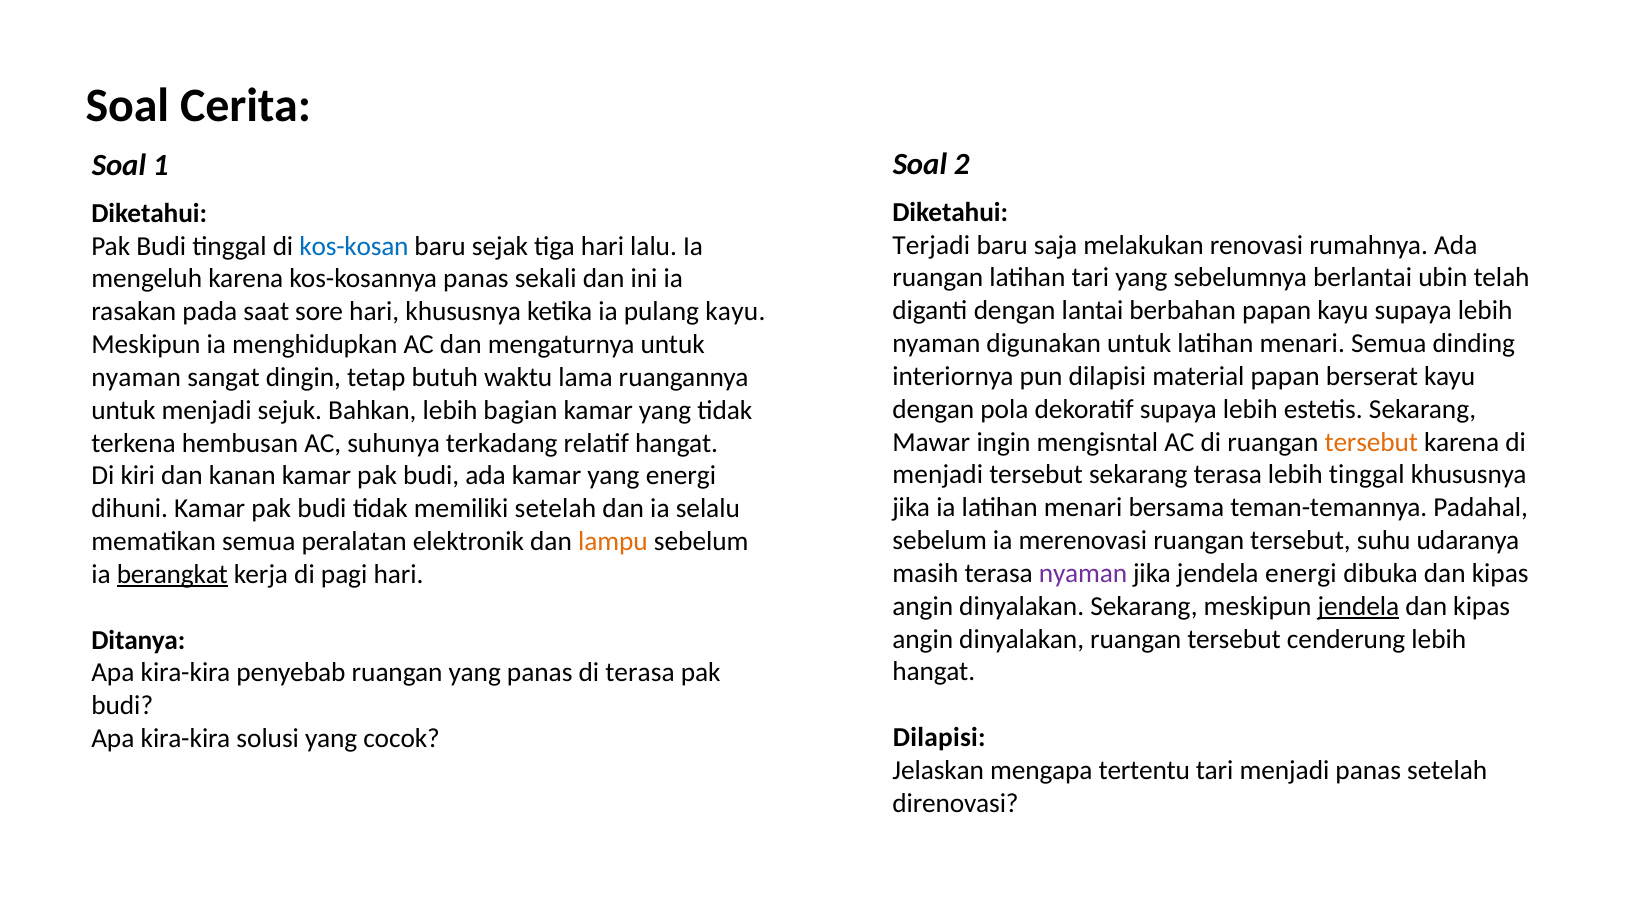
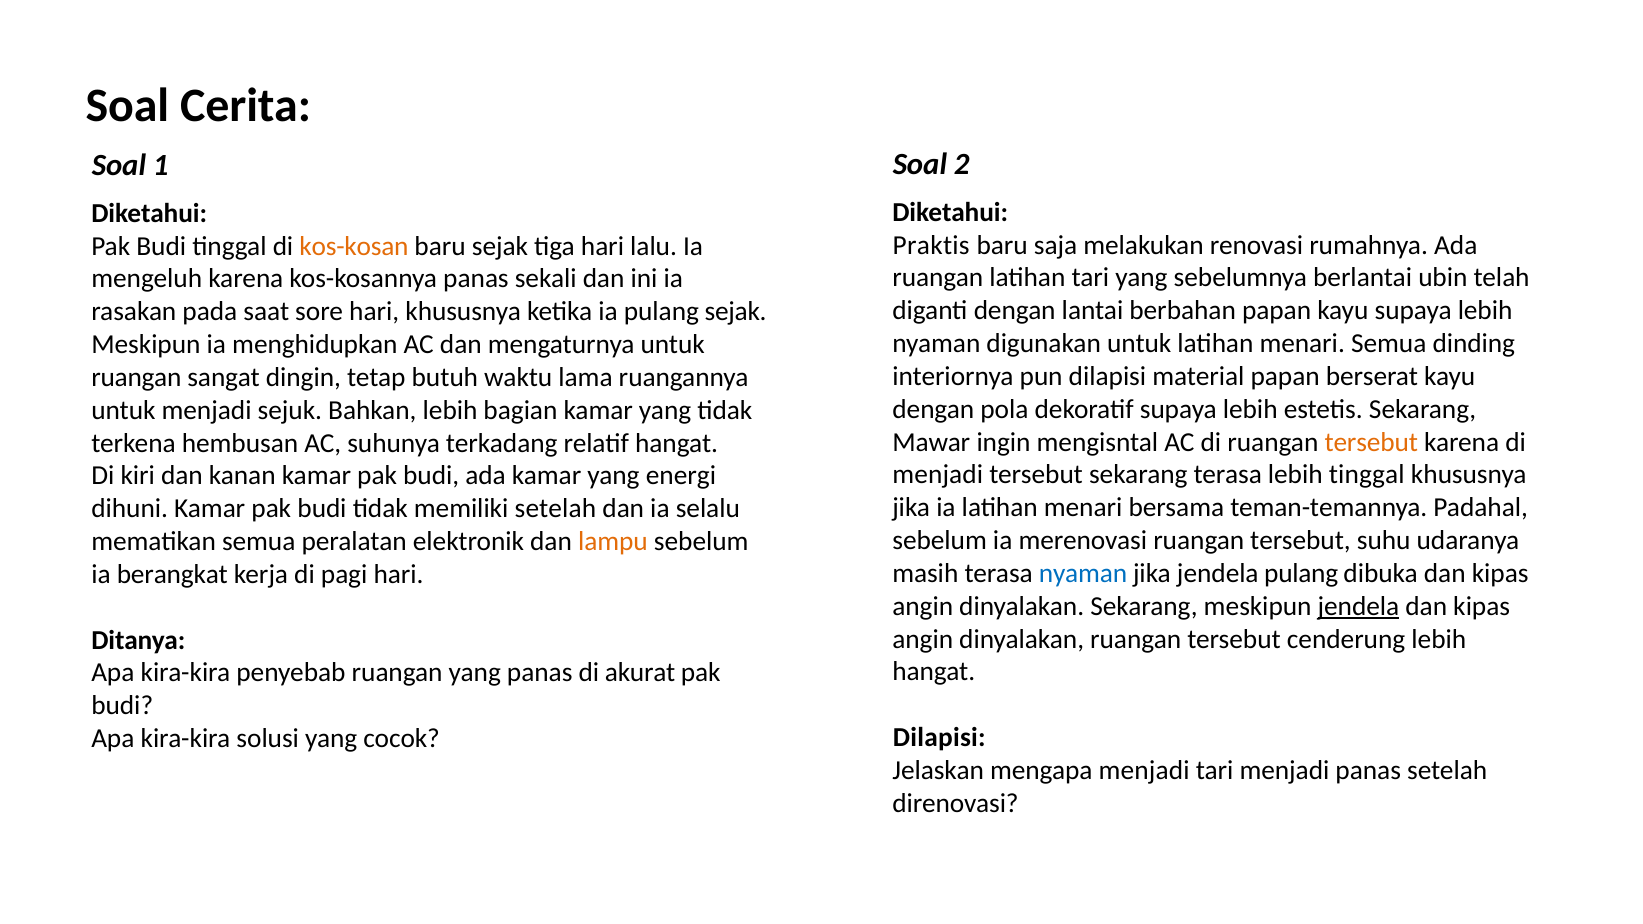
Terjadi: Terjadi -> Praktis (931, 245)
kos-kosan colour: blue -> orange (354, 246)
pulang kayu: kayu -> sejak (736, 312)
nyaman: nyaman -> ruangan (136, 377)
nyaman colour: purple -> blue (1083, 574)
jendela energi: energi -> pulang (1301, 574)
berangkat underline: present -> none (172, 574)
di terasa: terasa -> akurat (640, 673)
mengapa tertentu: tertentu -> menjadi (1144, 771)
